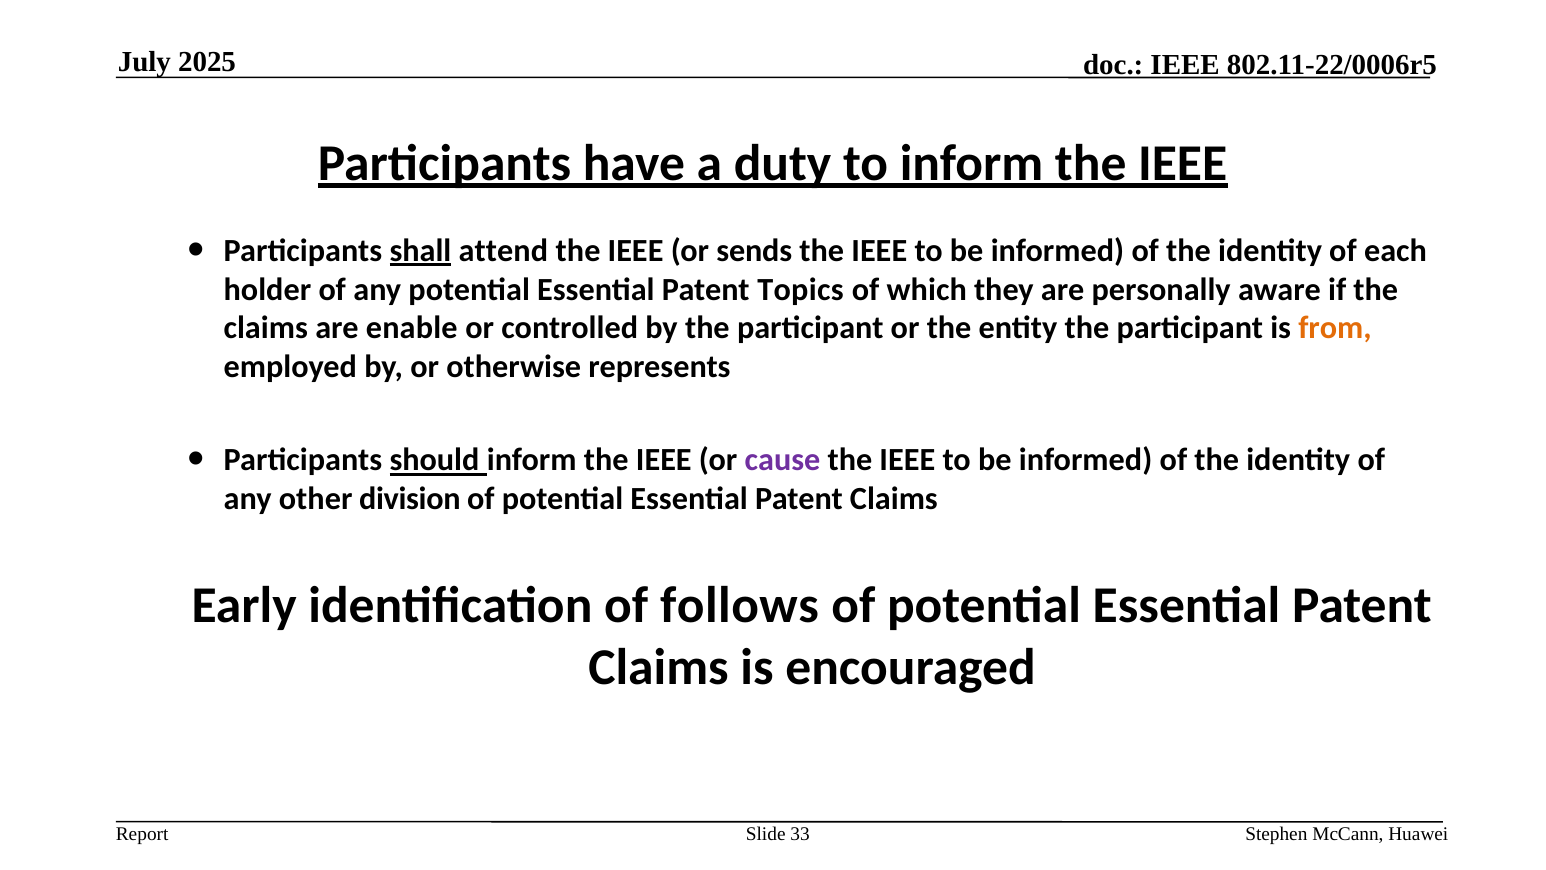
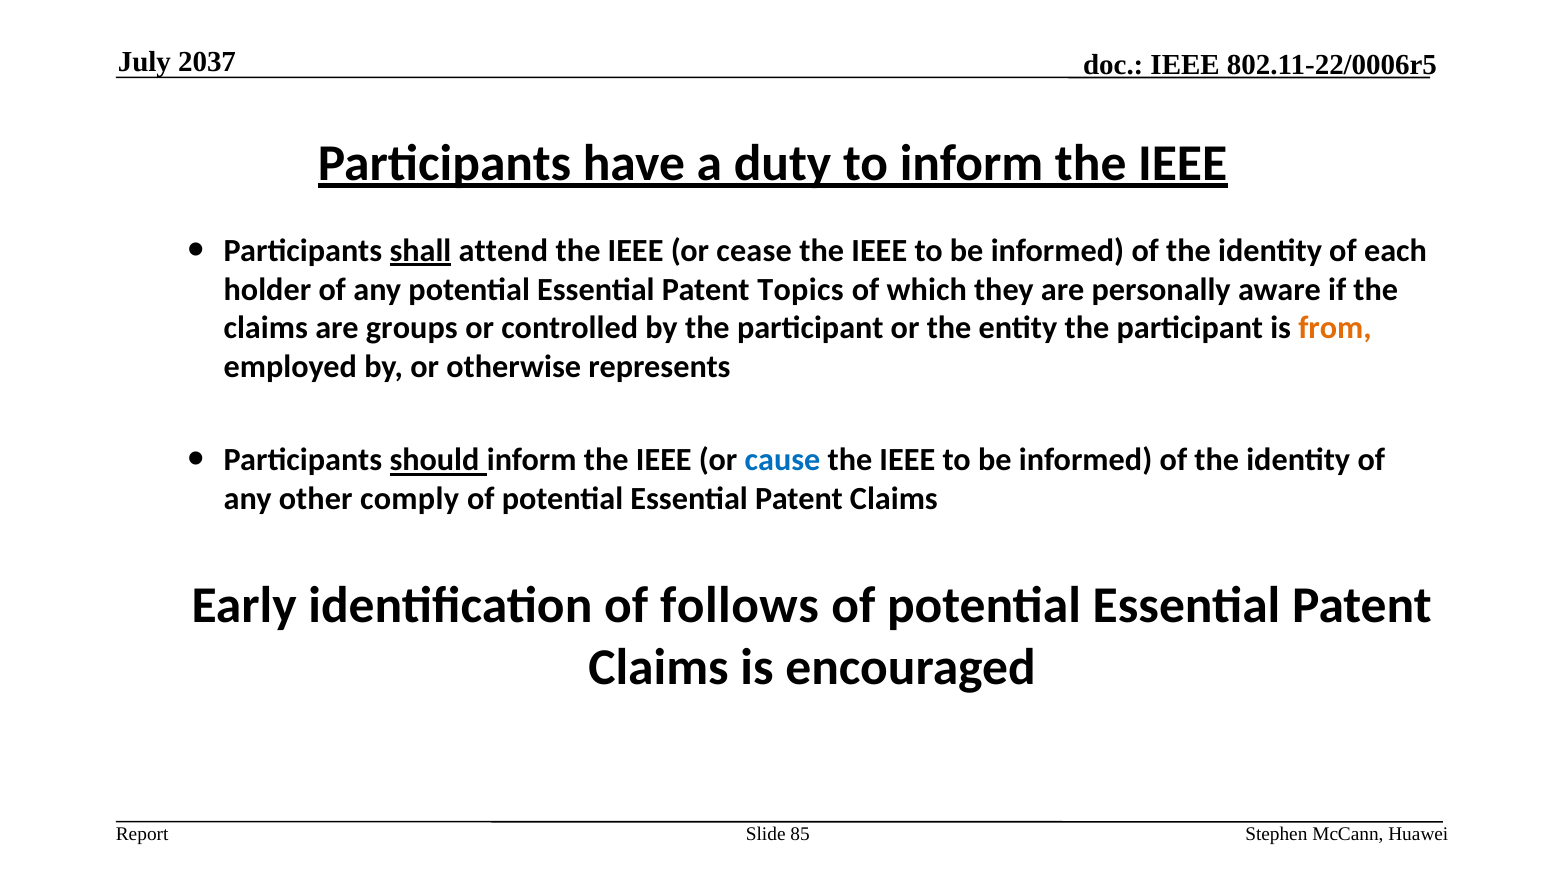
2025: 2025 -> 2037 (207, 61)
sends: sends -> cease (754, 251)
enable: enable -> groups (412, 328)
cause colour: purple -> blue (783, 460)
division: division -> comply (410, 499)
33: 33 -> 85 (800, 834)
